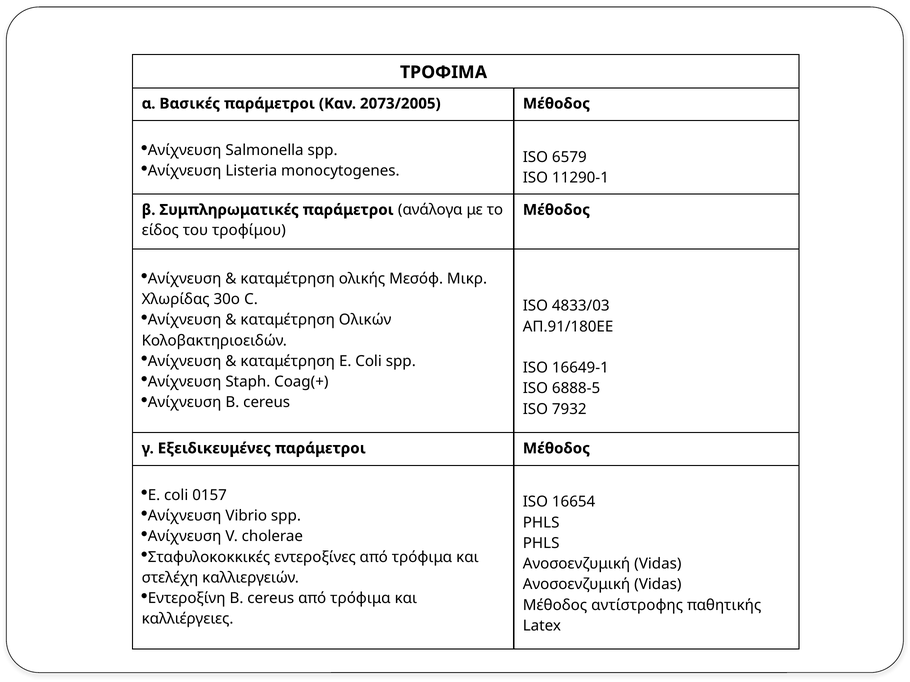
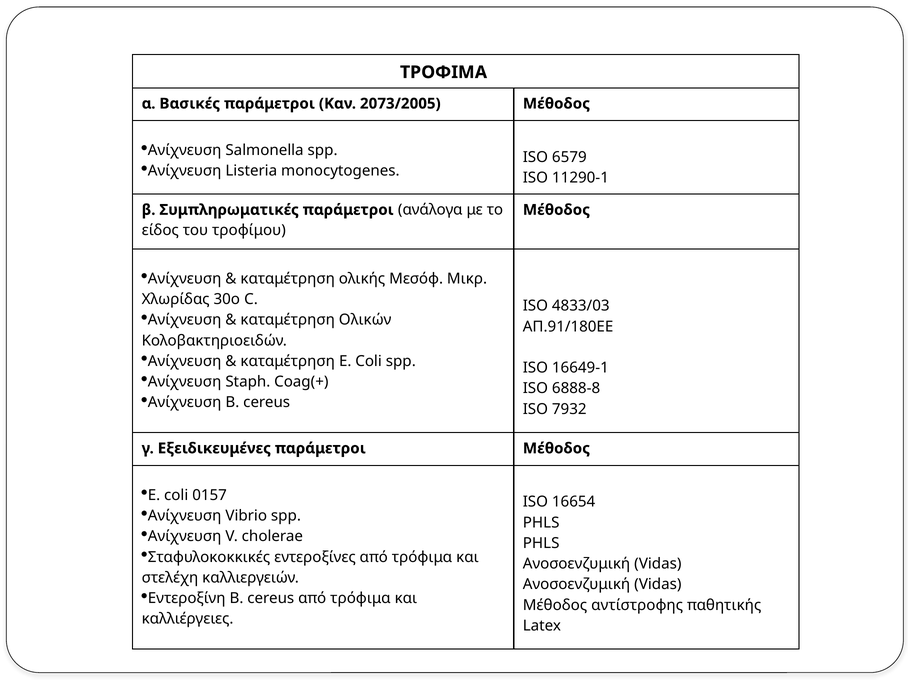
6888-5: 6888-5 -> 6888-8 (576, 389)
